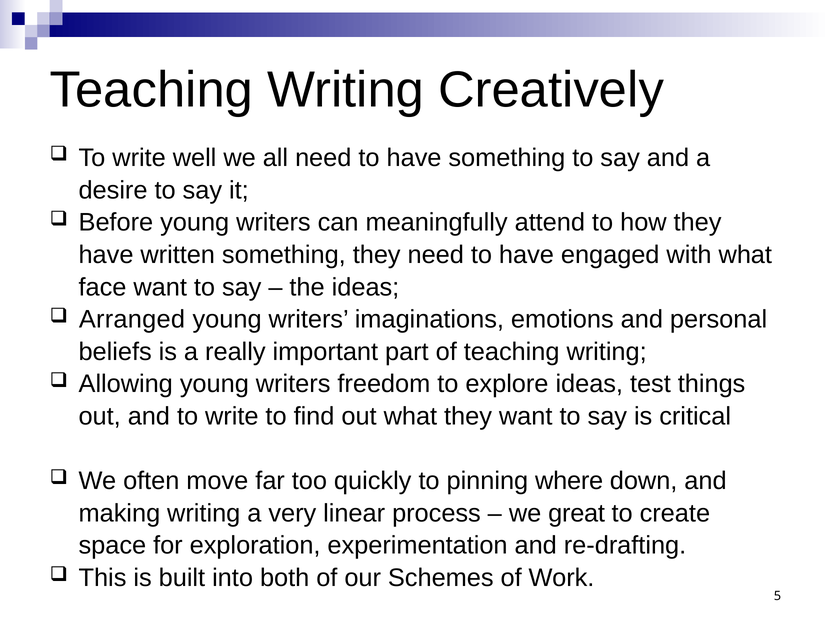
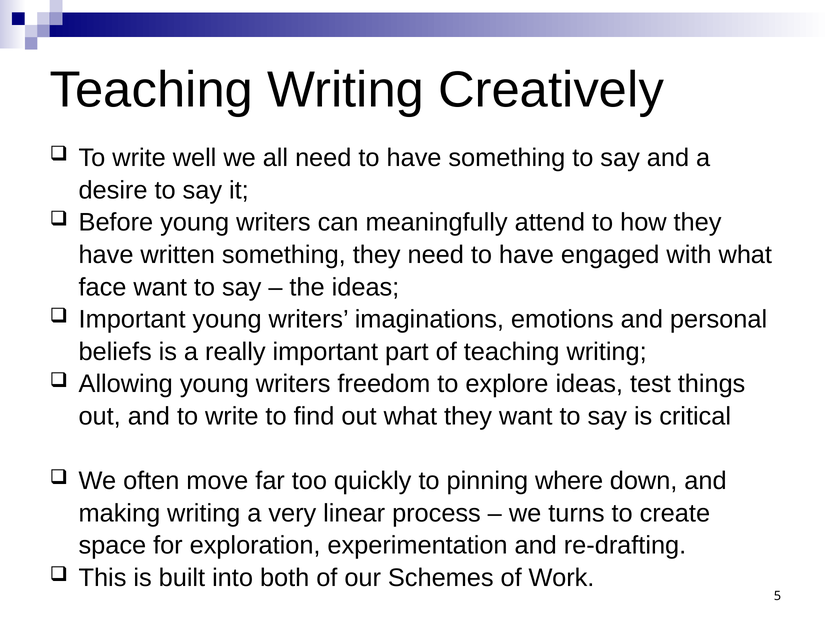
Arranged: Arranged -> Important (132, 320)
great: great -> turns (576, 514)
